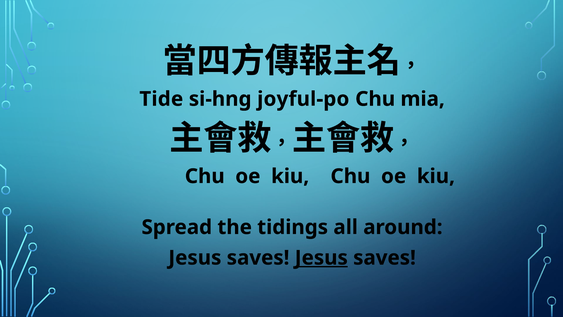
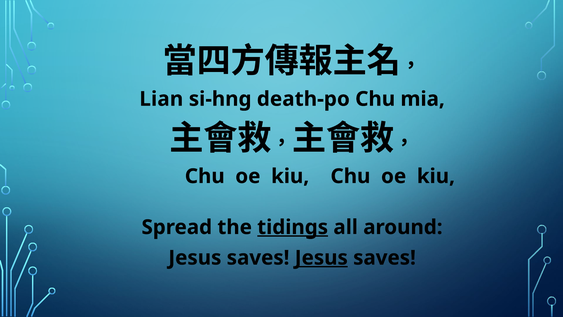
Tide: Tide -> Lian (161, 99)
joyful-po: joyful-po -> death-po (303, 99)
tidings underline: none -> present (293, 227)
